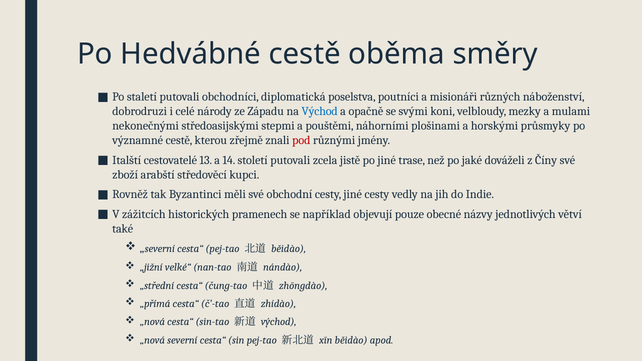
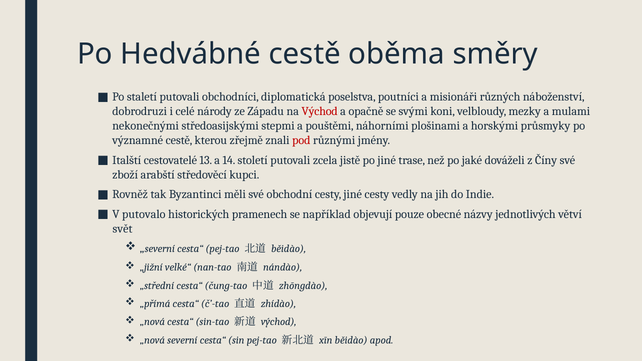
Východ colour: blue -> red (320, 111)
zážitcích: zážitcích -> putovalo (144, 214)
také: také -> svět (123, 229)
